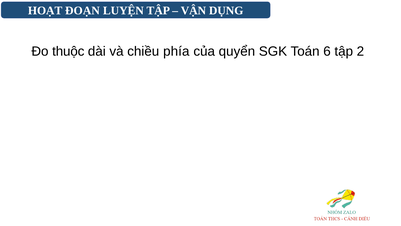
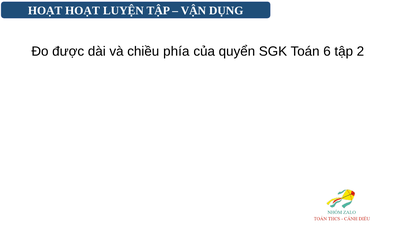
HOẠT ĐOẠN: ĐOẠN -> HOẠT (82, 11)
thuộc: thuộc -> được (68, 51)
